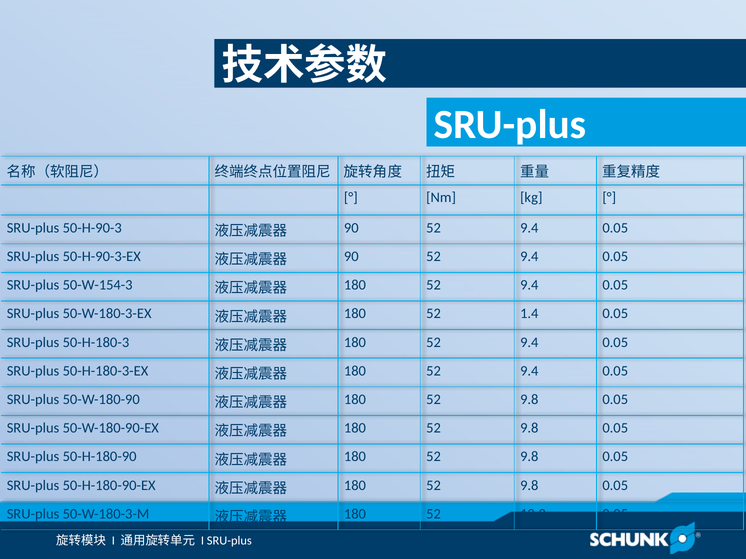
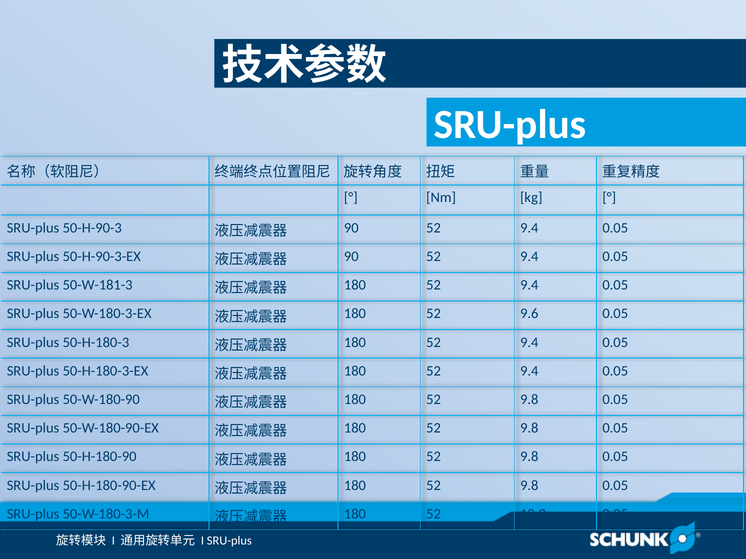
50-W-154-3: 50-W-154-3 -> 50-W-181-3 (98, 285)
1.4: 1.4 -> 9.6 (529, 314)
